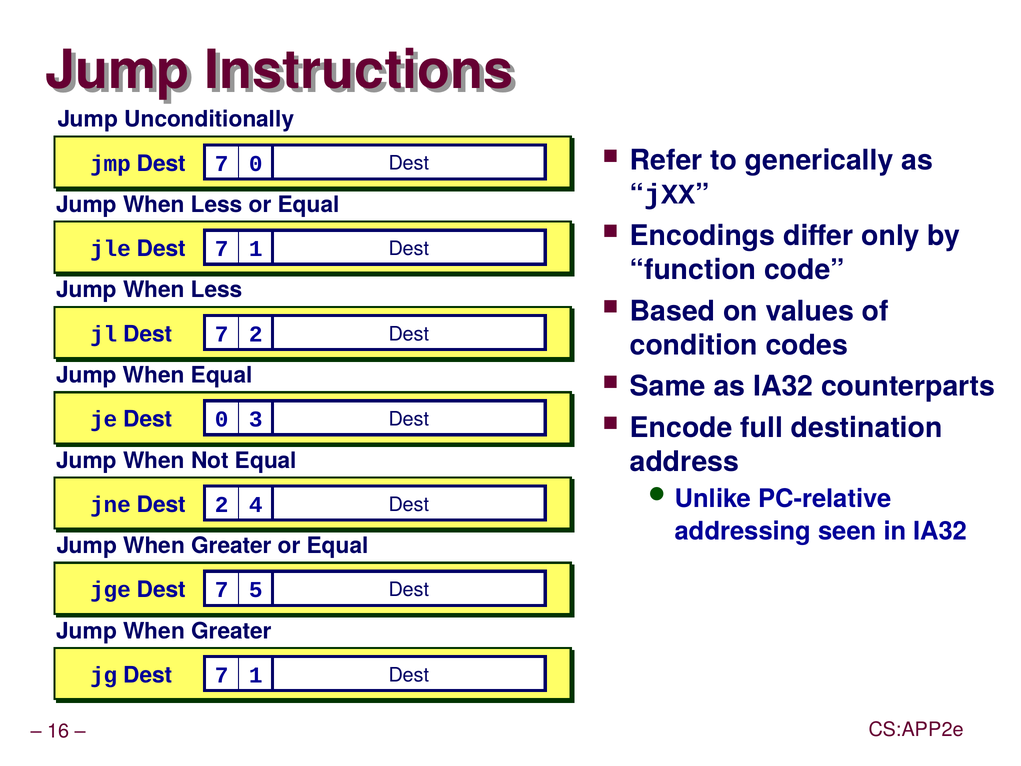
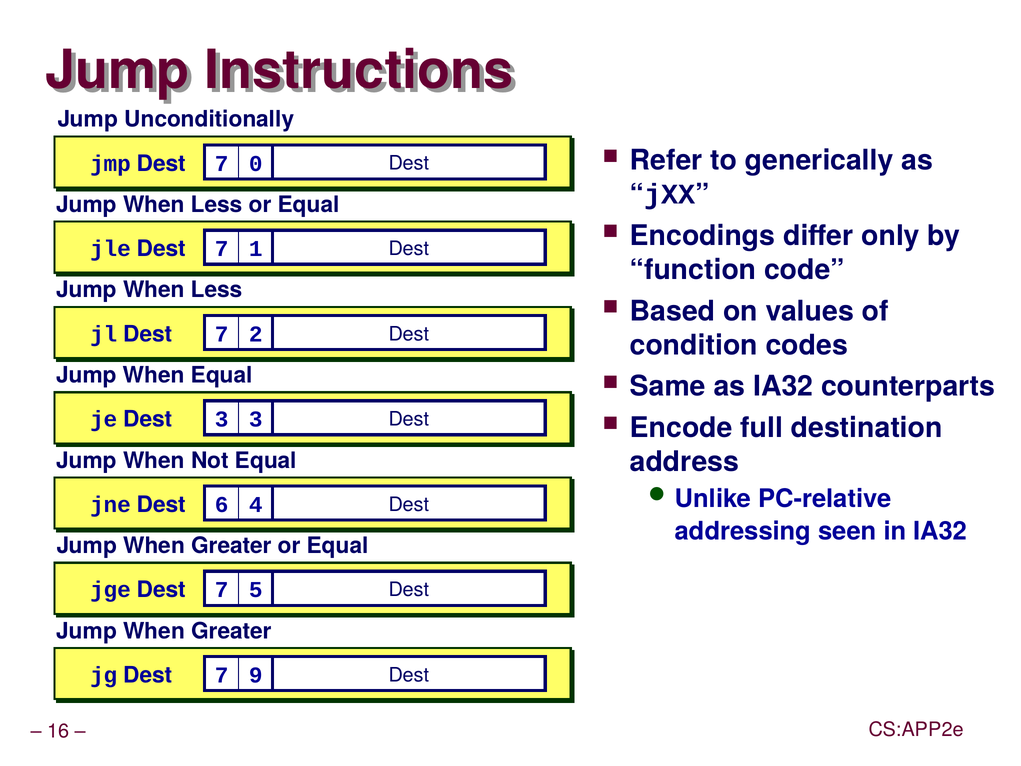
Dest 0: 0 -> 3 (222, 419)
Dest 2: 2 -> 6 (222, 504)
jg Dest 7 1: 1 -> 9 (256, 675)
